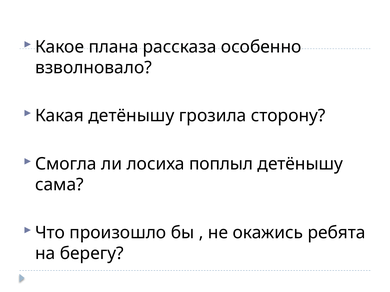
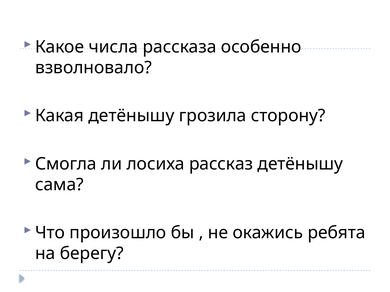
плана: плана -> числа (113, 47)
поплыл: поплыл -> рассказ (221, 164)
